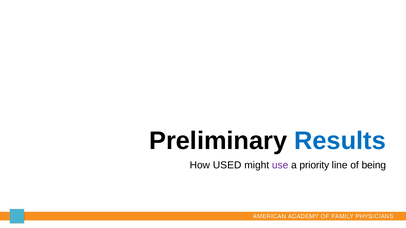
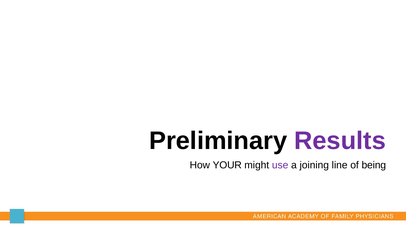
Results colour: blue -> purple (340, 141)
USED: USED -> YOUR (227, 166)
priority: priority -> joining (314, 166)
